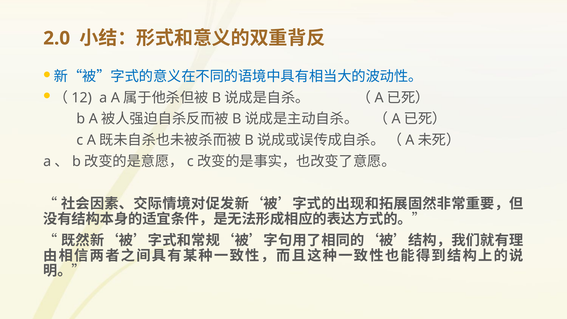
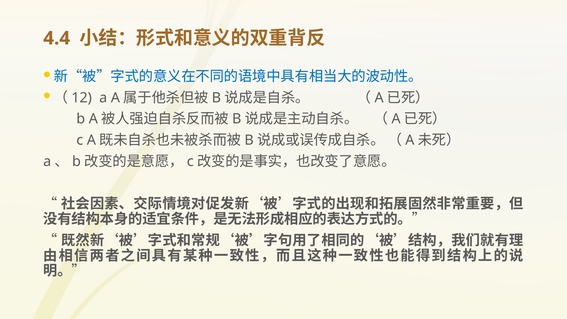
2.0: 2.0 -> 4.4 (57, 38)
